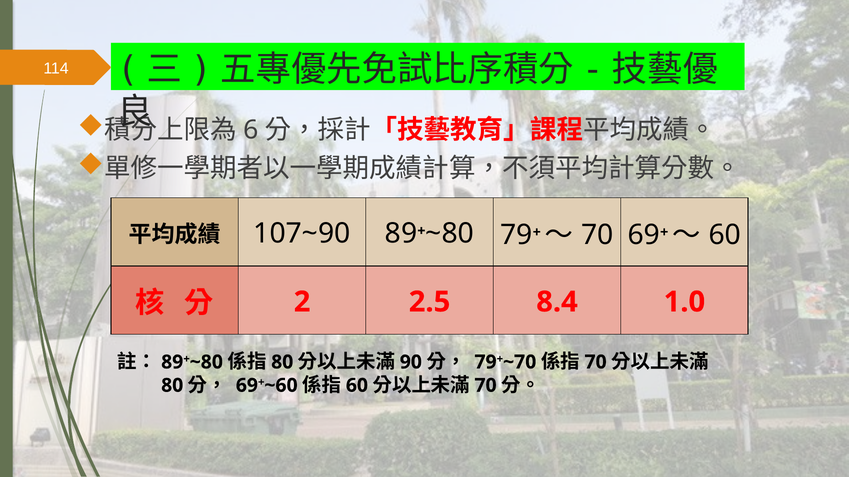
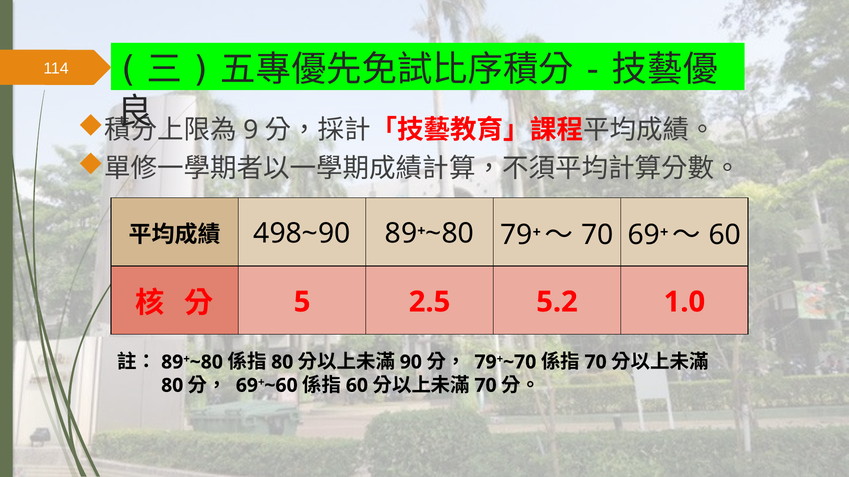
6: 6 -> 9 (251, 130)
107~90: 107~90 -> 498~90 (302, 234)
2: 2 -> 5 (302, 302)
8.4: 8.4 -> 5.2 (557, 302)
